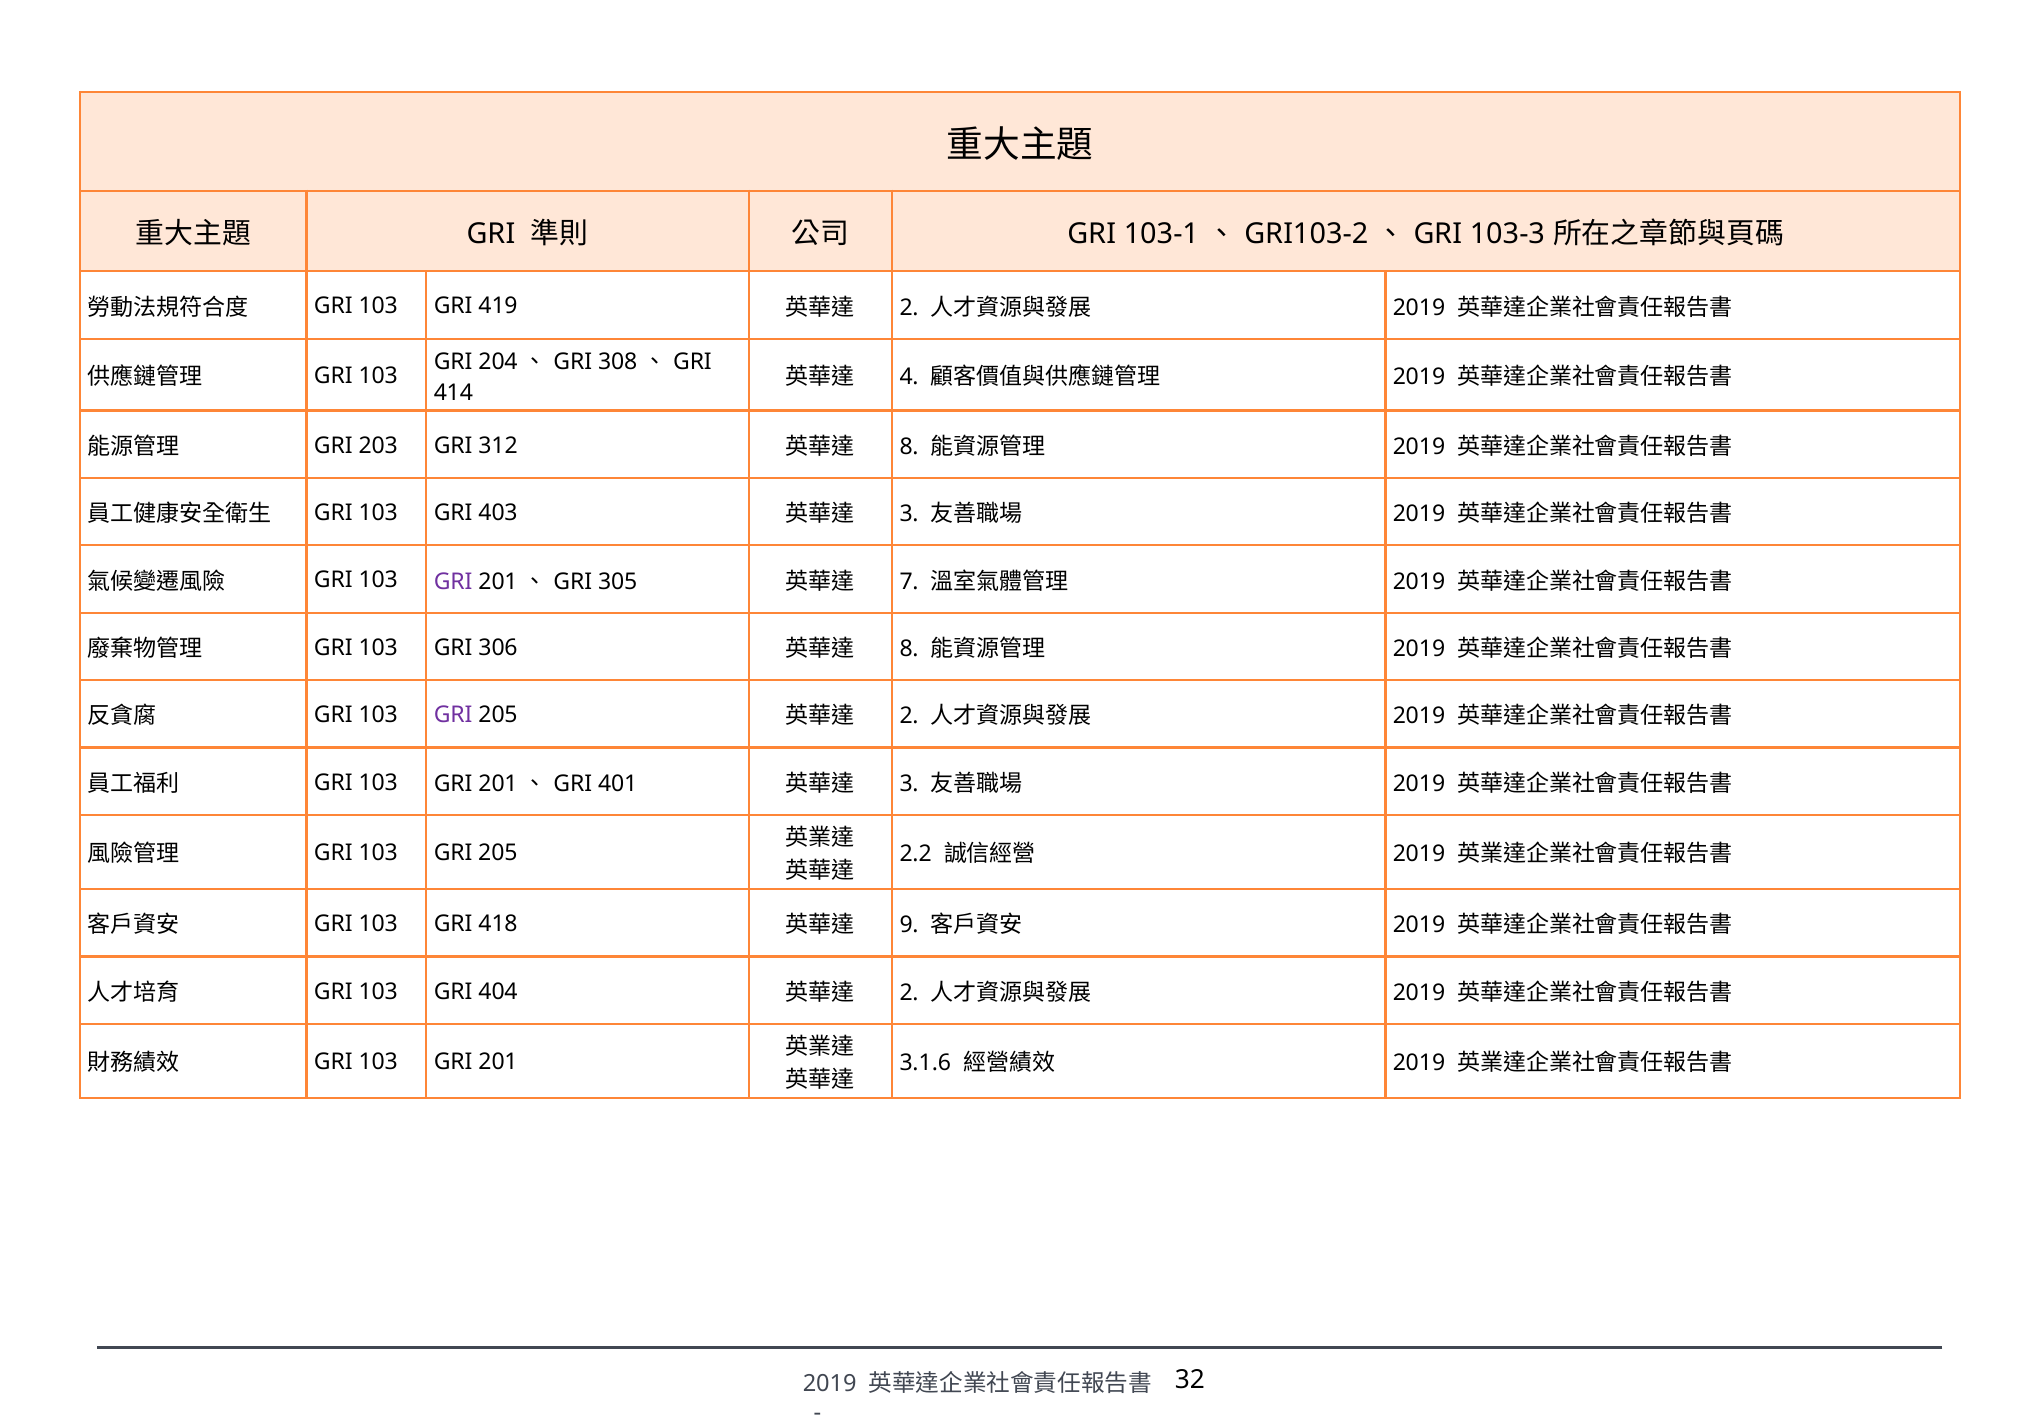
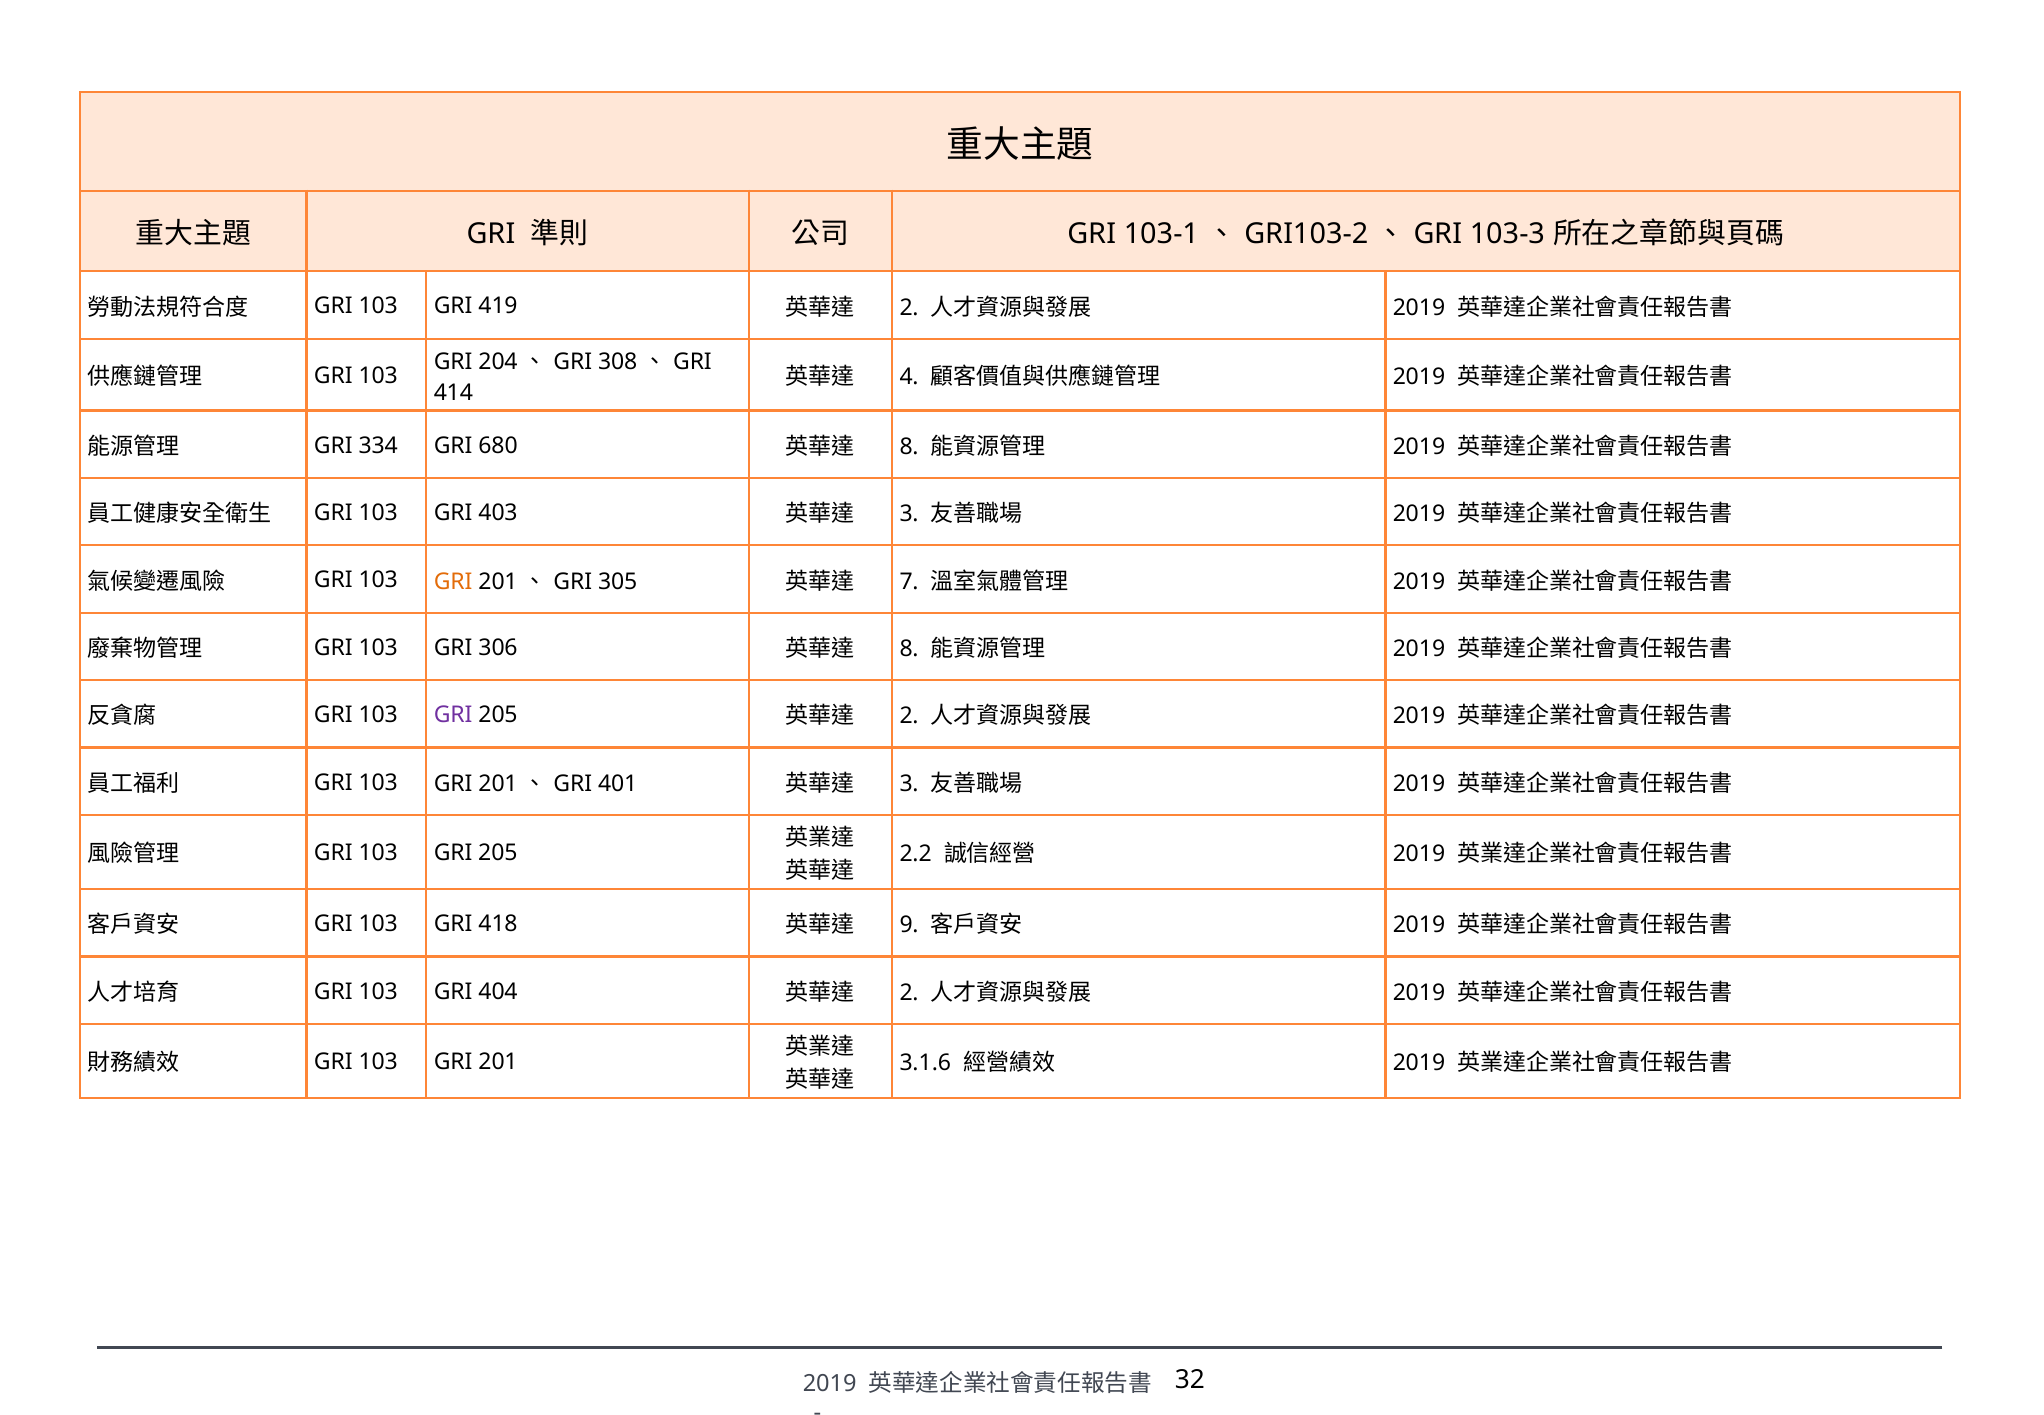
203: 203 -> 334 (378, 446)
312: 312 -> 680 (498, 446)
GRI colour: purple -> orange (453, 582)
